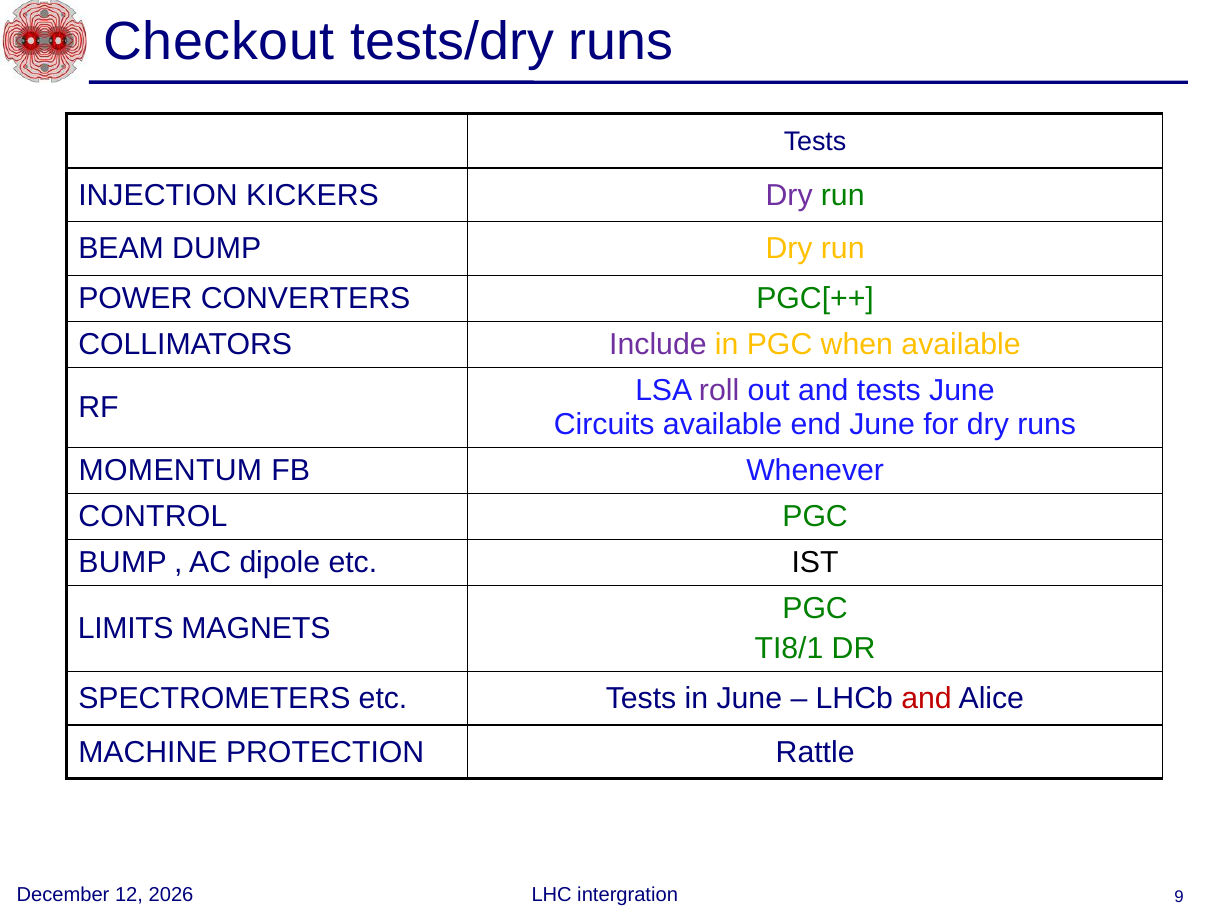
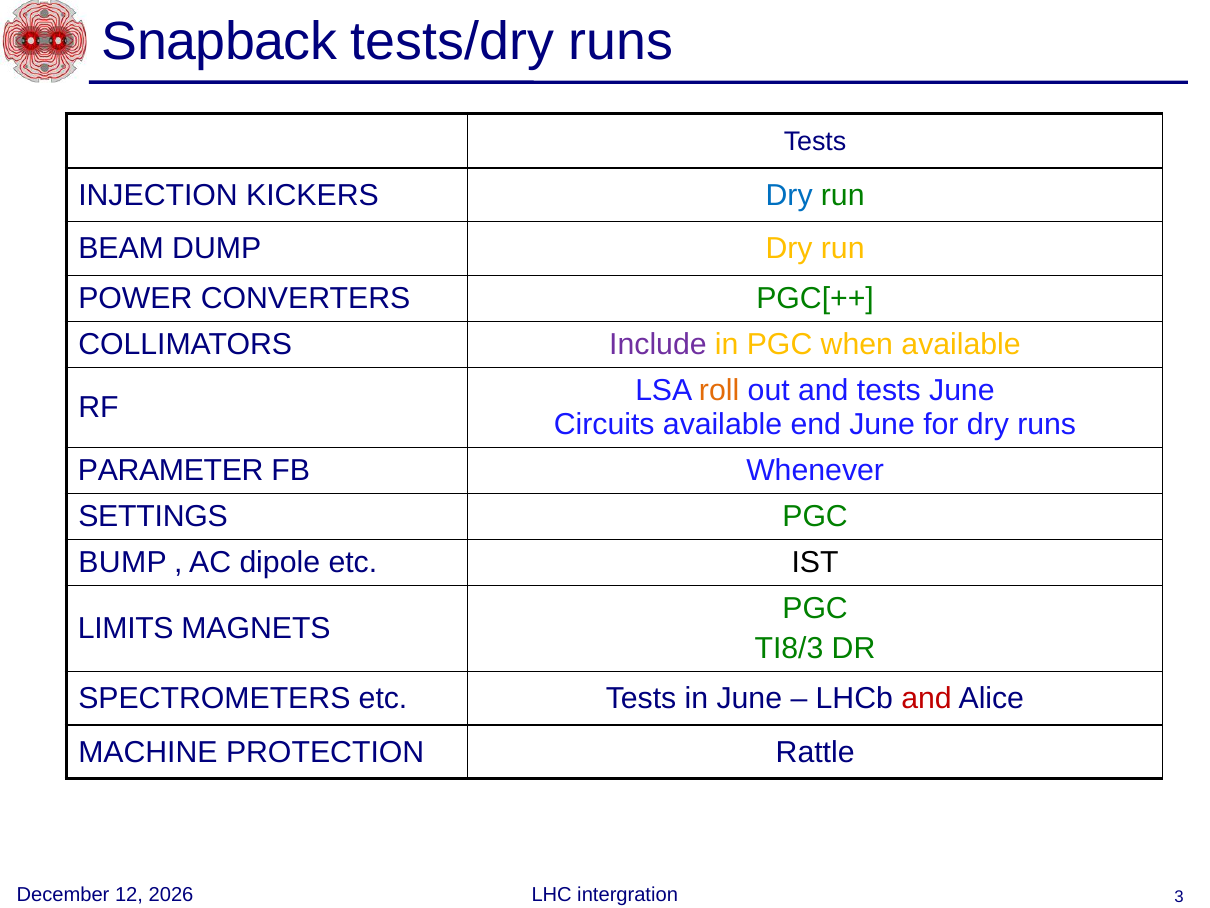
Checkout: Checkout -> Snapback (219, 42)
Dry colour: purple -> blue (789, 195)
roll colour: purple -> orange (719, 391)
MOMENTUM: MOMENTUM -> PARAMETER (171, 471)
CONTROL: CONTROL -> SETTINGS (153, 517)
TI8/1: TI8/1 -> TI8/3 (789, 649)
9: 9 -> 3 (1179, 896)
